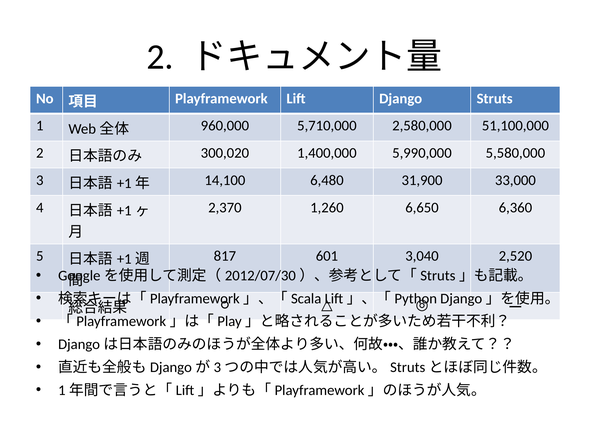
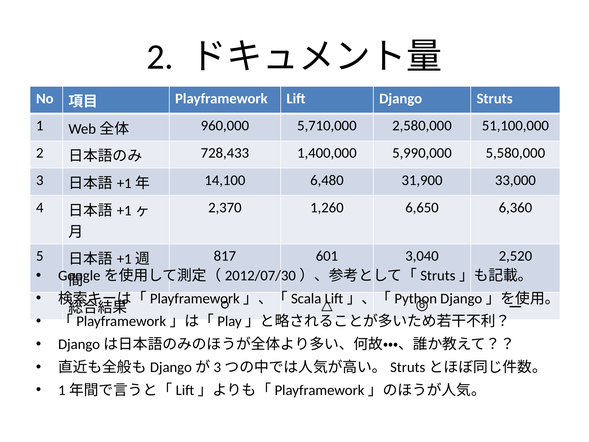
300,020: 300,020 -> 728,433 (225, 153)
